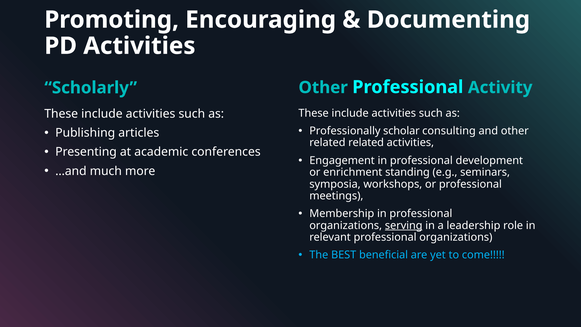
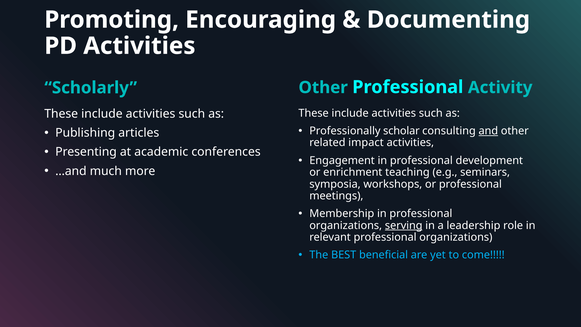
and underline: none -> present (488, 131)
related related: related -> impact (366, 143)
standing: standing -> teaching (407, 172)
